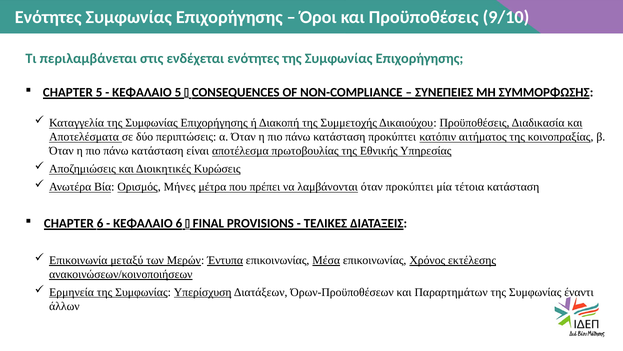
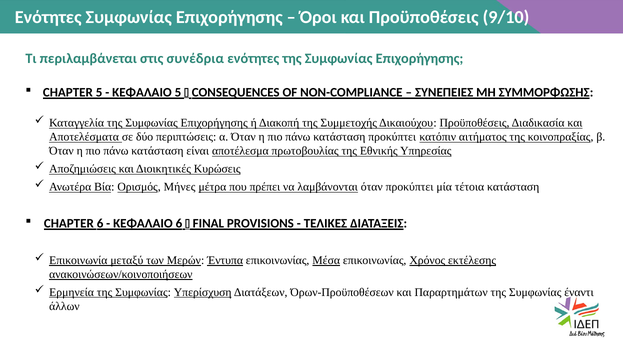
ενδέχεται: ενδέχεται -> συνέδρια (195, 58)
